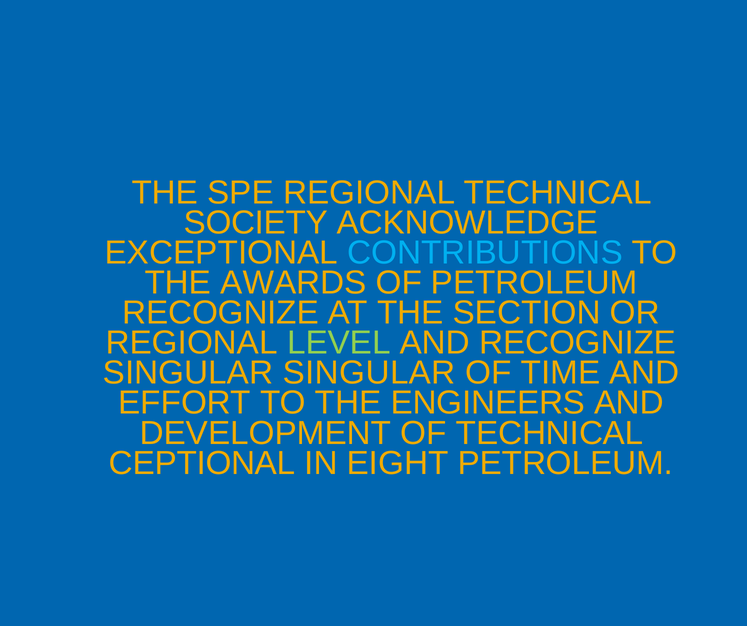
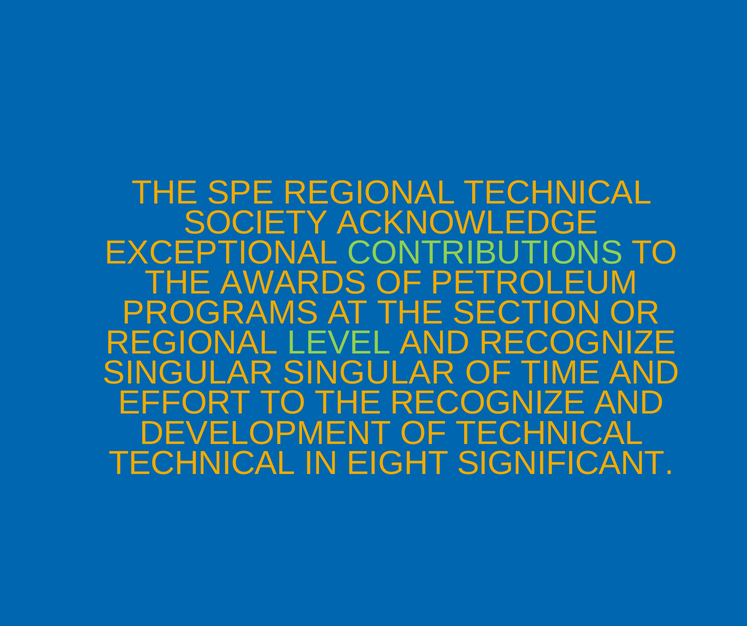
CONTRIBUTIONS colour: light blue -> light green (485, 253)
RECOGNIZE: RECOGNIZE -> PROGRAMS (220, 313)
THE ENGINEERS: ENGINEERS -> RECOGNIZE (488, 403)
CEPTIONAL: CEPTIONAL -> TECHNICAL (202, 463)
EIGHT PETROLEUM: PETROLEUM -> SIGNIFICANT (565, 463)
